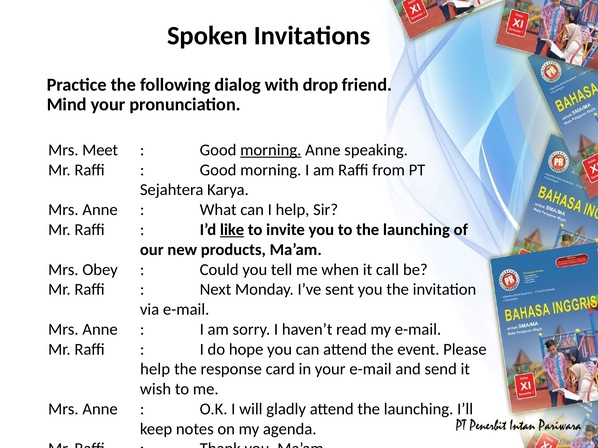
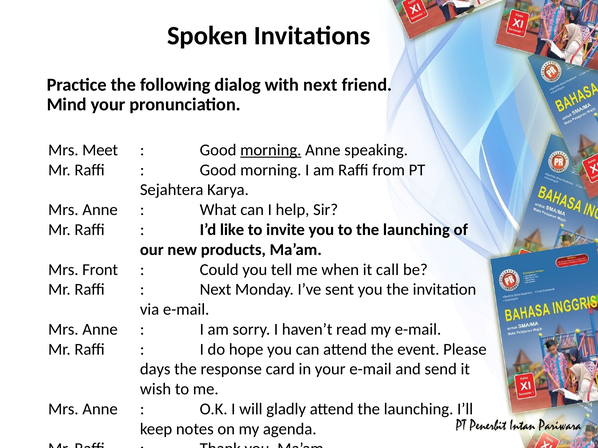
with drop: drop -> next (320, 85)
like underline: present -> none (232, 230)
Obey: Obey -> Front (100, 270)
help: help -> days (155, 370)
